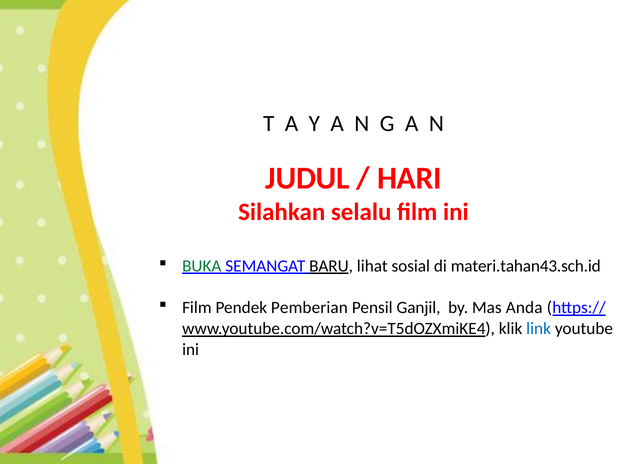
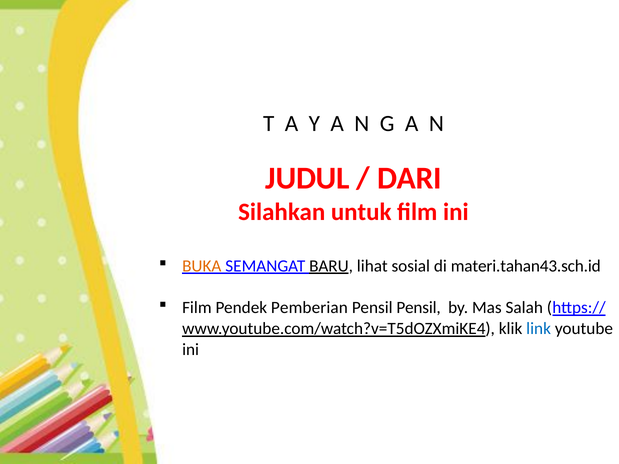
HARI: HARI -> DARI (409, 178)
selalu: selalu -> untuk (361, 212)
BUKA colour: green -> orange (202, 266)
Pensil Ganjil: Ganjil -> Pensil (419, 308)
Anda: Anda -> Salah (524, 308)
